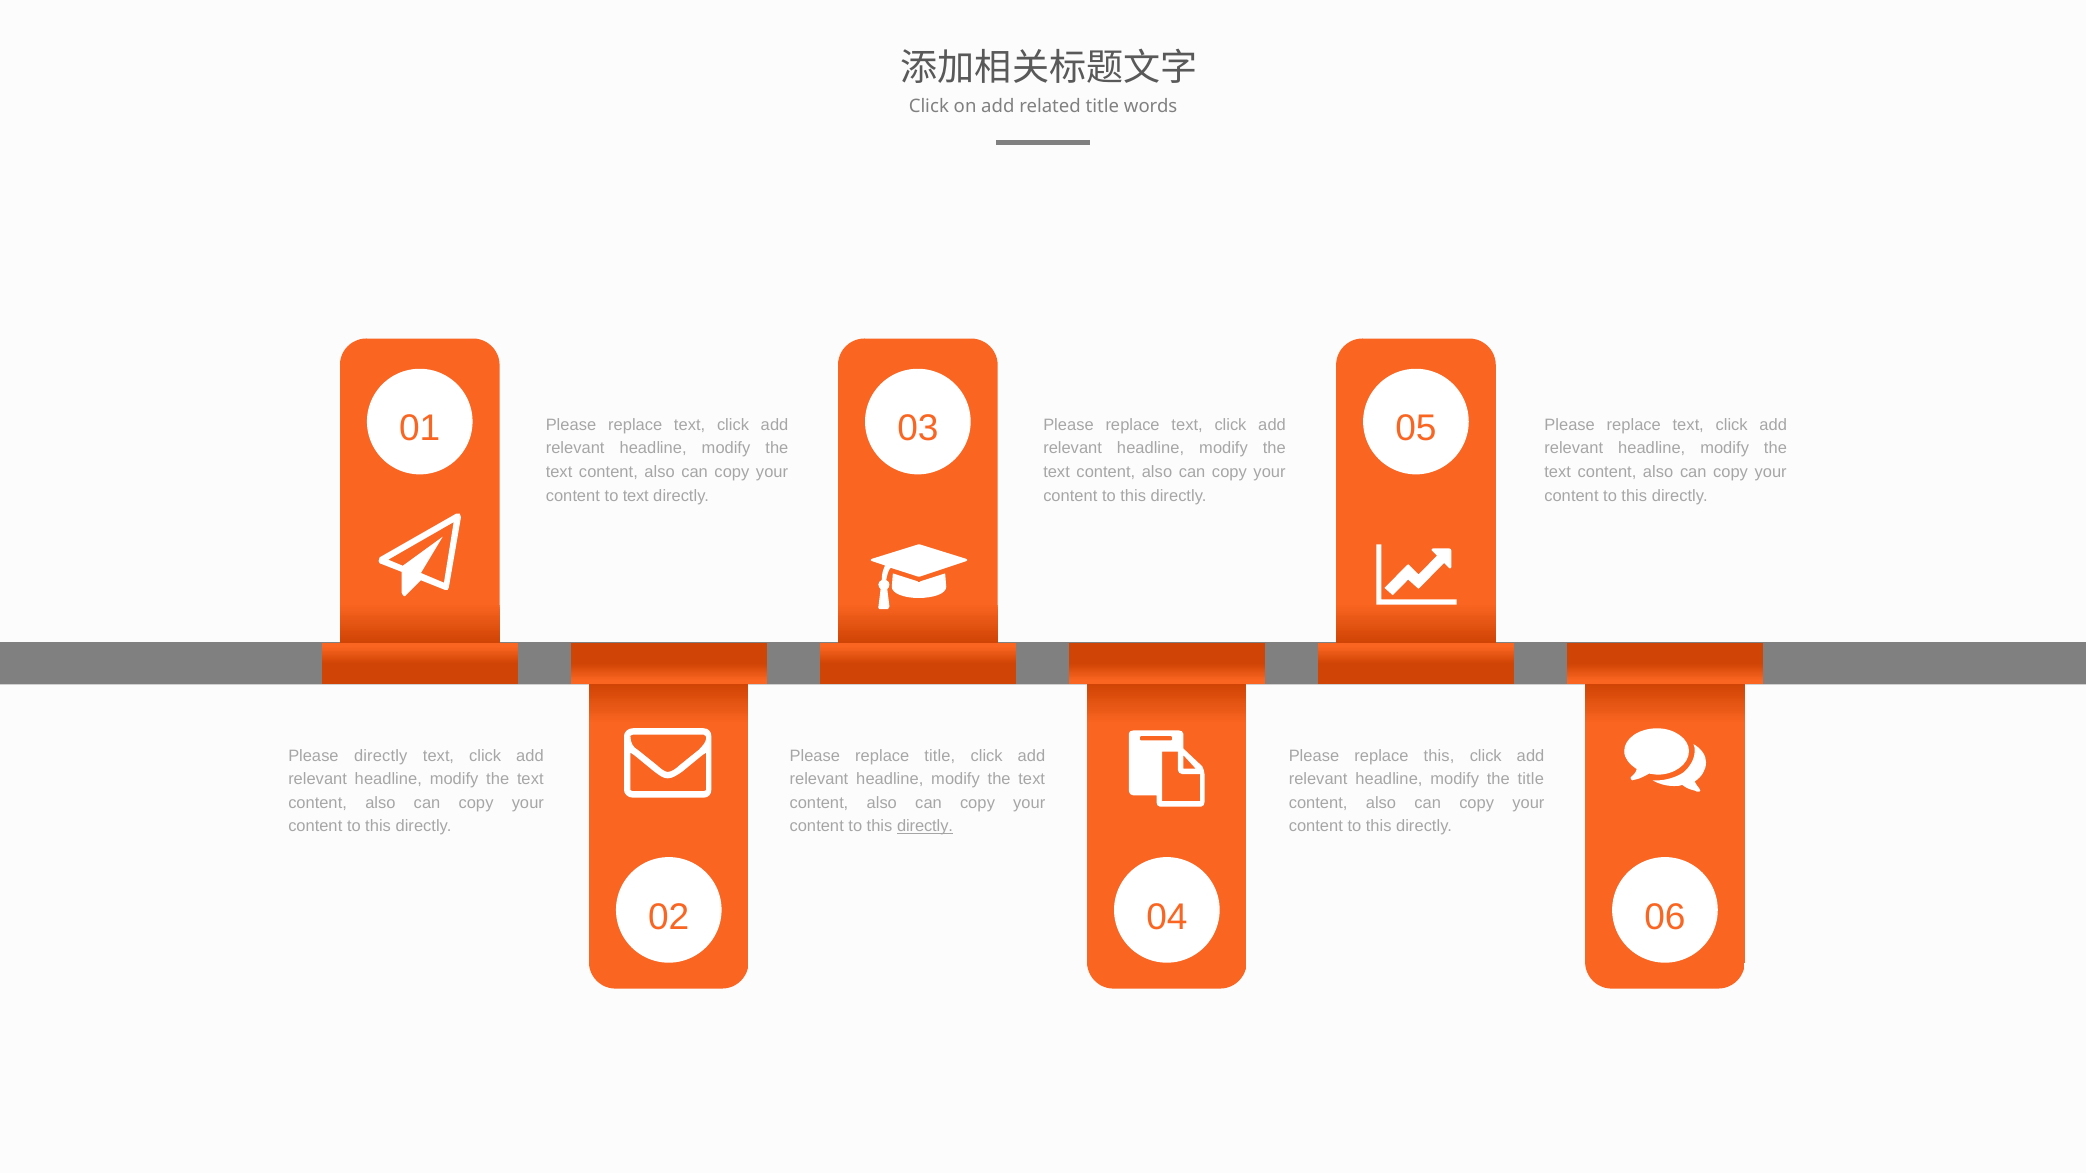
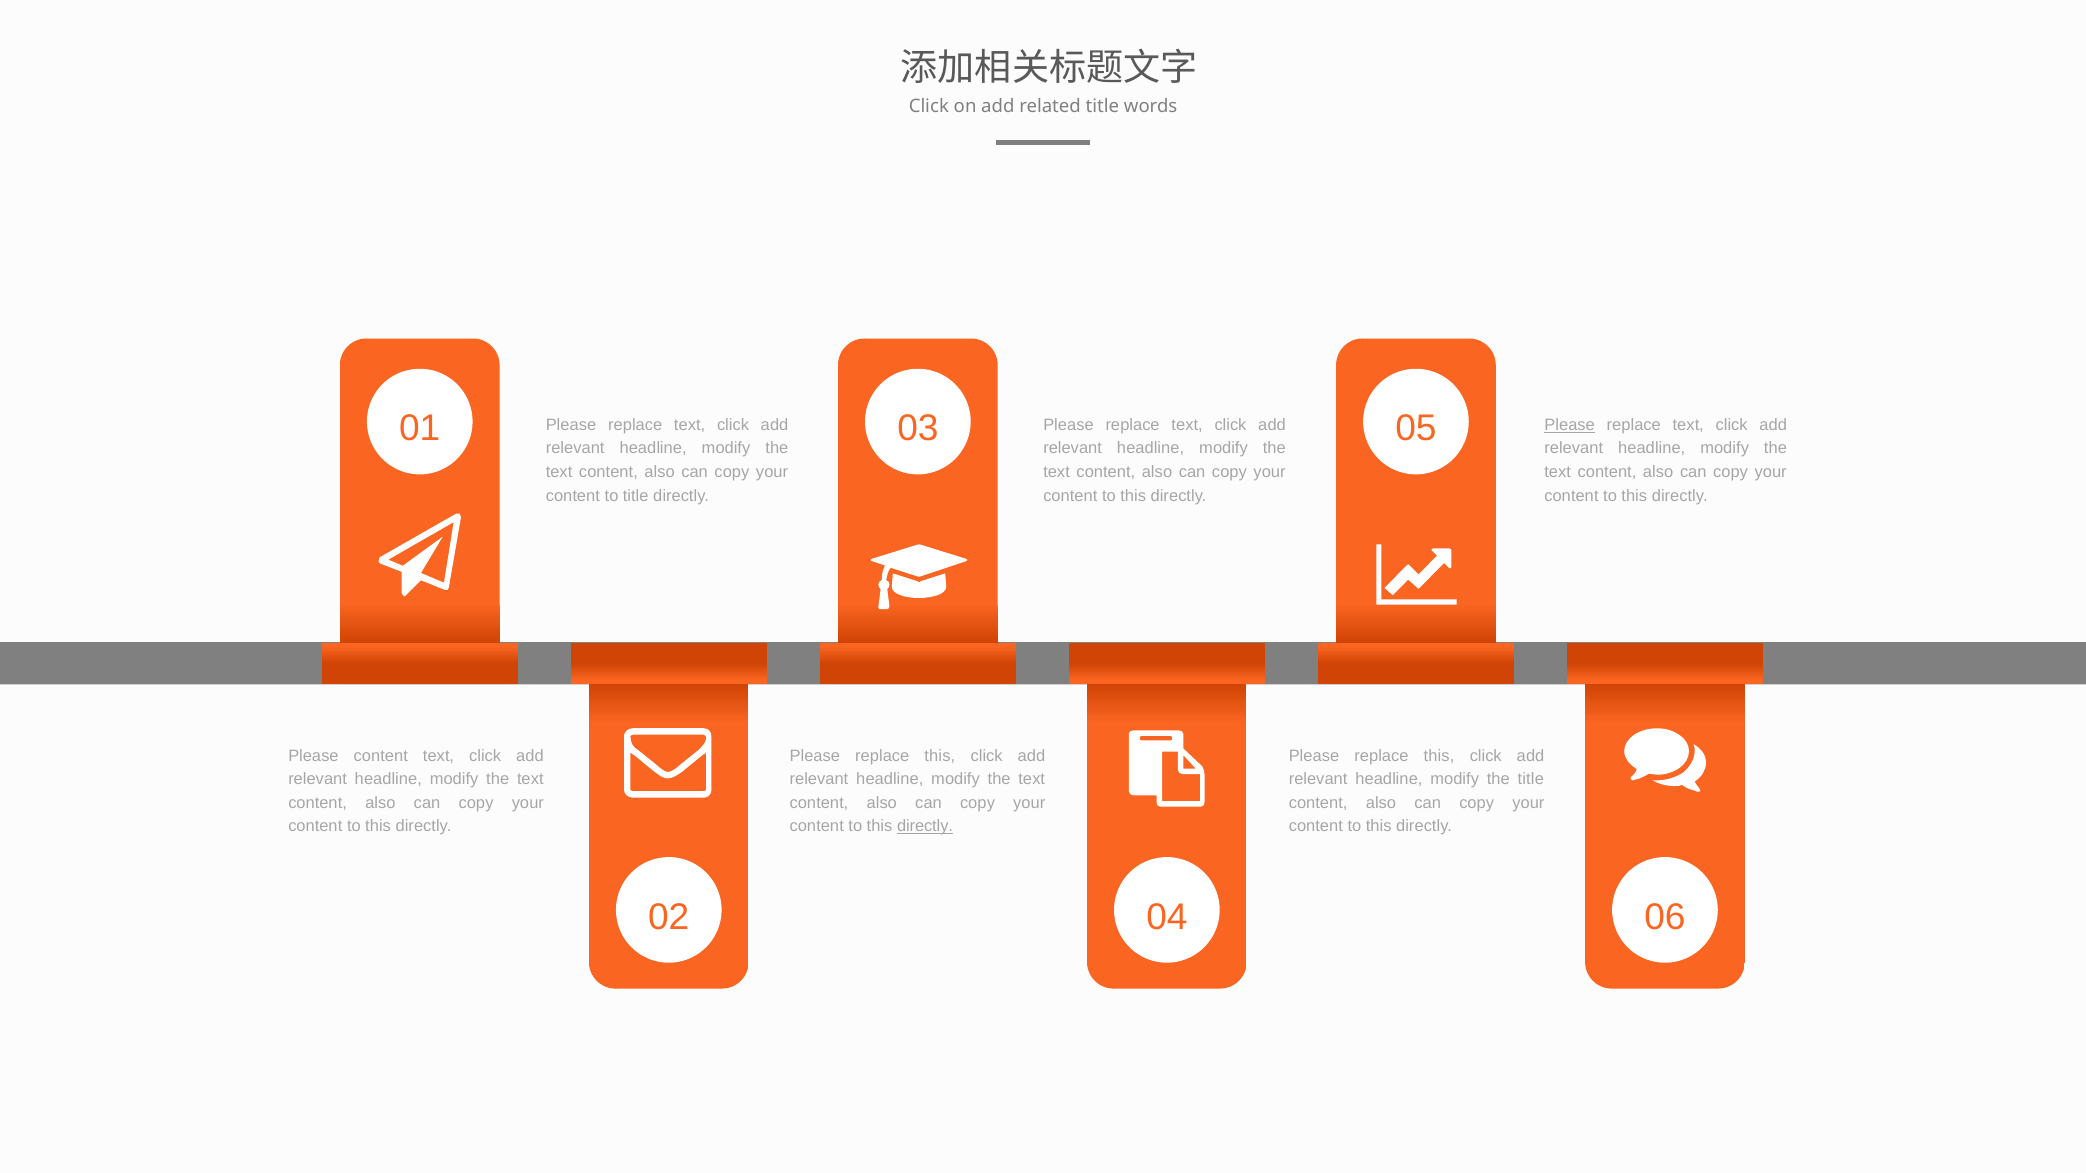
Please underline: none -> present (1570, 425)
to text: text -> title (636, 496)
Please directly: directly -> content (381, 756)
title: title -> this (940, 756)
